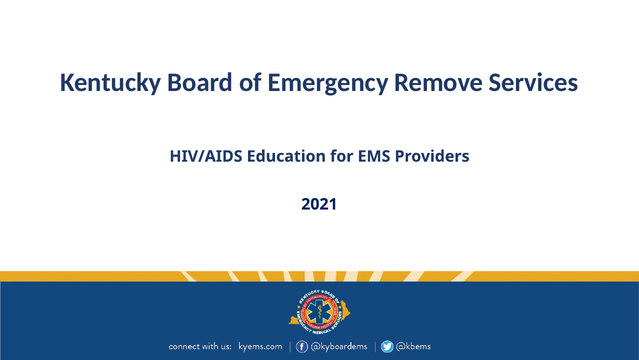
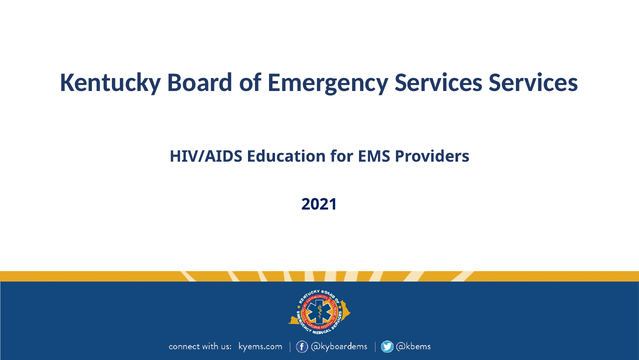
Emergency Remove: Remove -> Services (439, 82)
